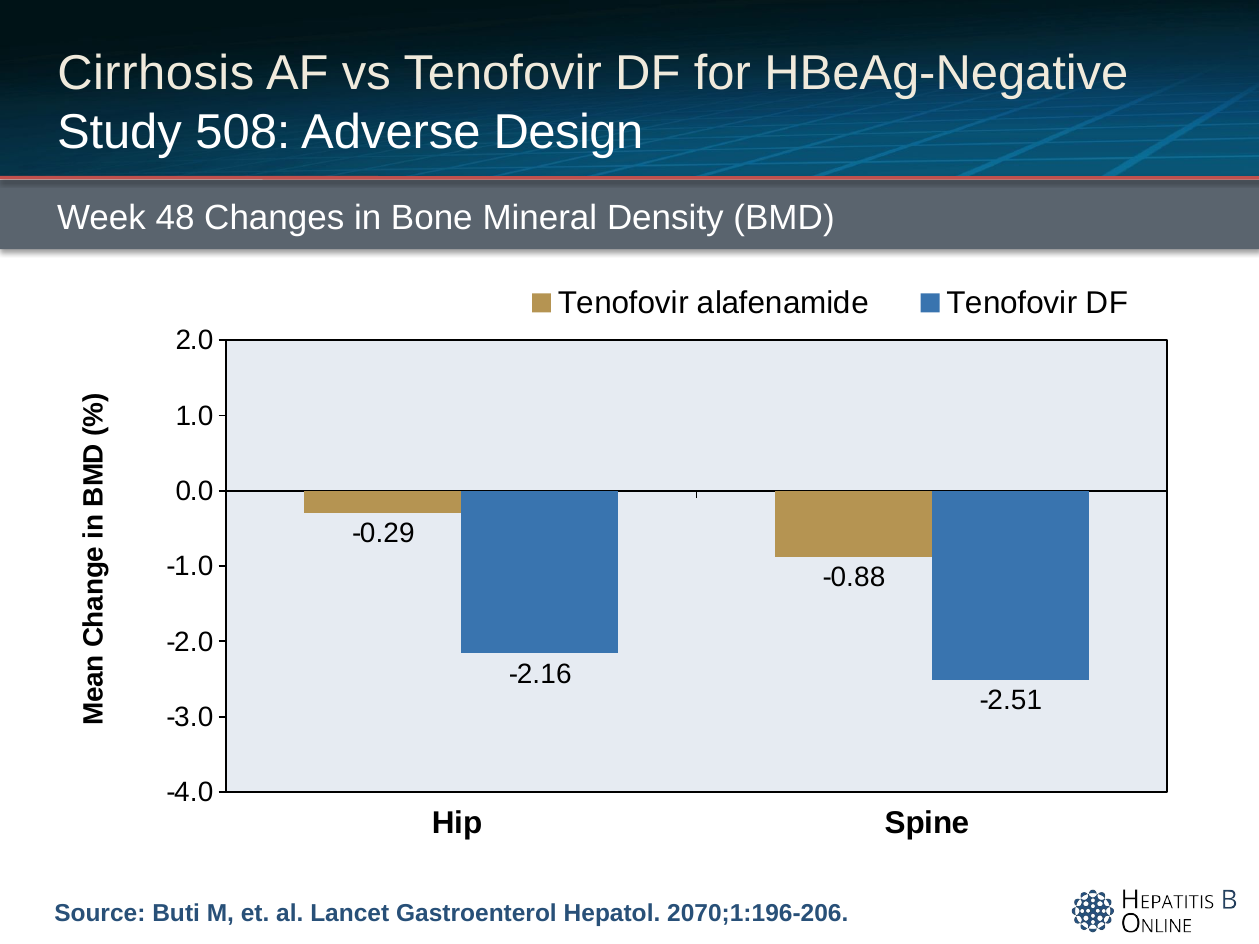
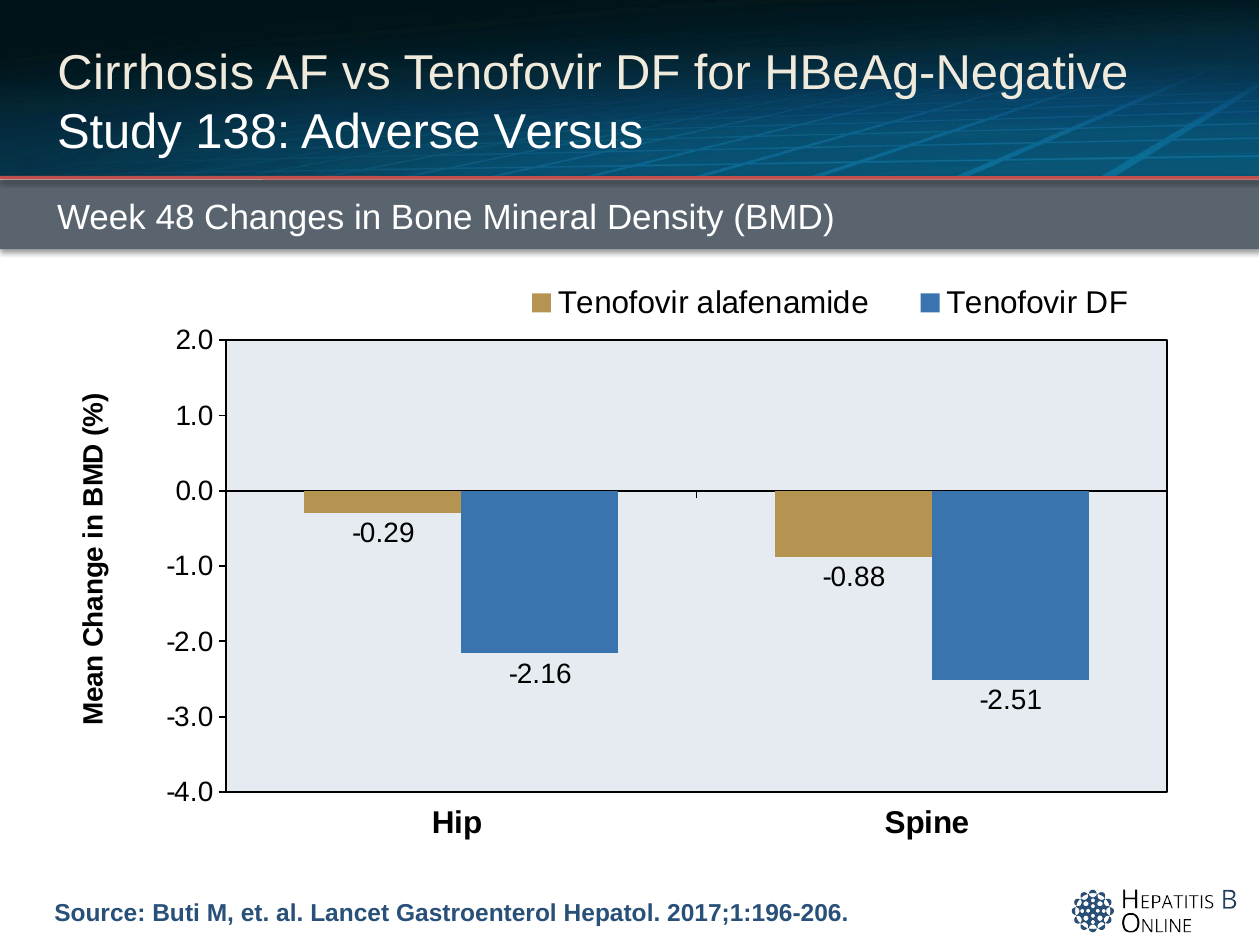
508: 508 -> 138 (243, 132)
Design: Design -> Versus (568, 132)
2070;1:196-206: 2070;1:196-206 -> 2017;1:196-206 (758, 913)
